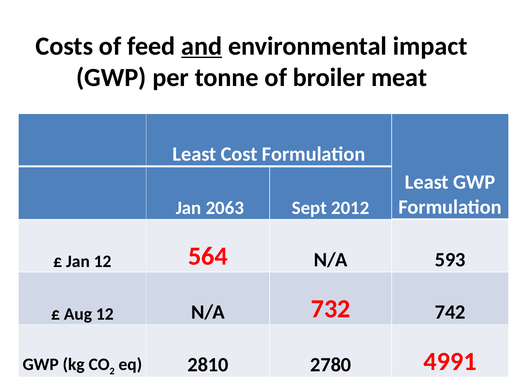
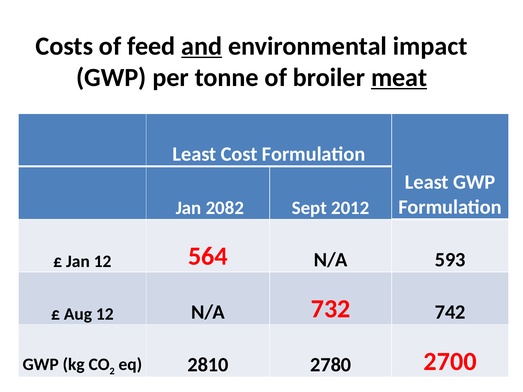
meat underline: none -> present (399, 77)
2063: 2063 -> 2082 (225, 208)
4991: 4991 -> 2700 (450, 362)
